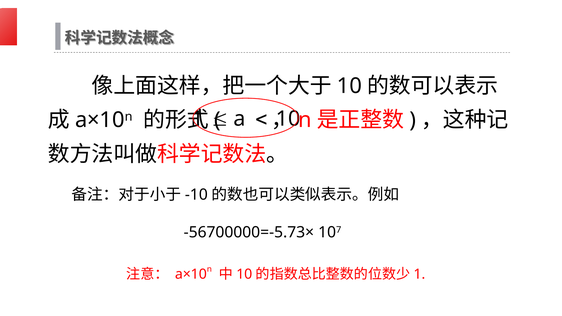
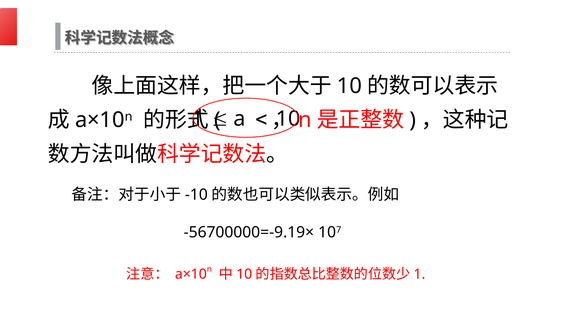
-56700000=-5.73×: -56700000=-5.73× -> -56700000=-9.19× (249, 232)
